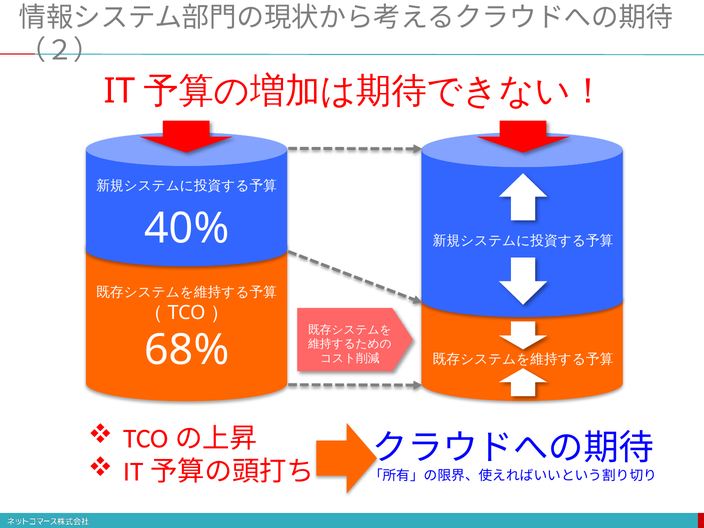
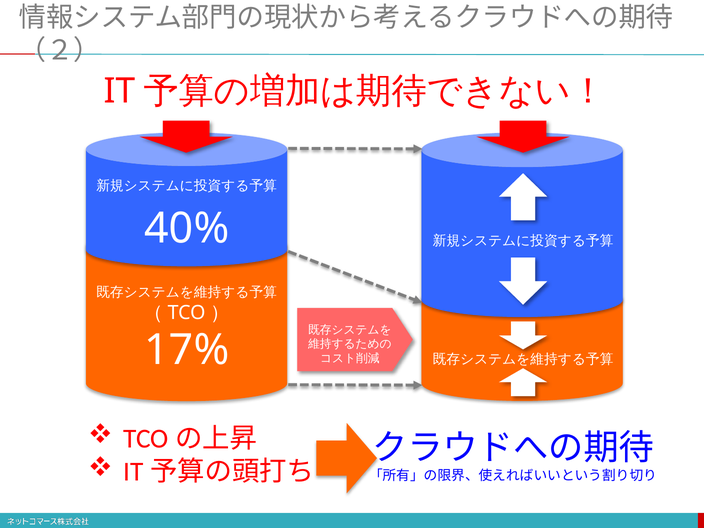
68%: 68% -> 17% (187, 350)
